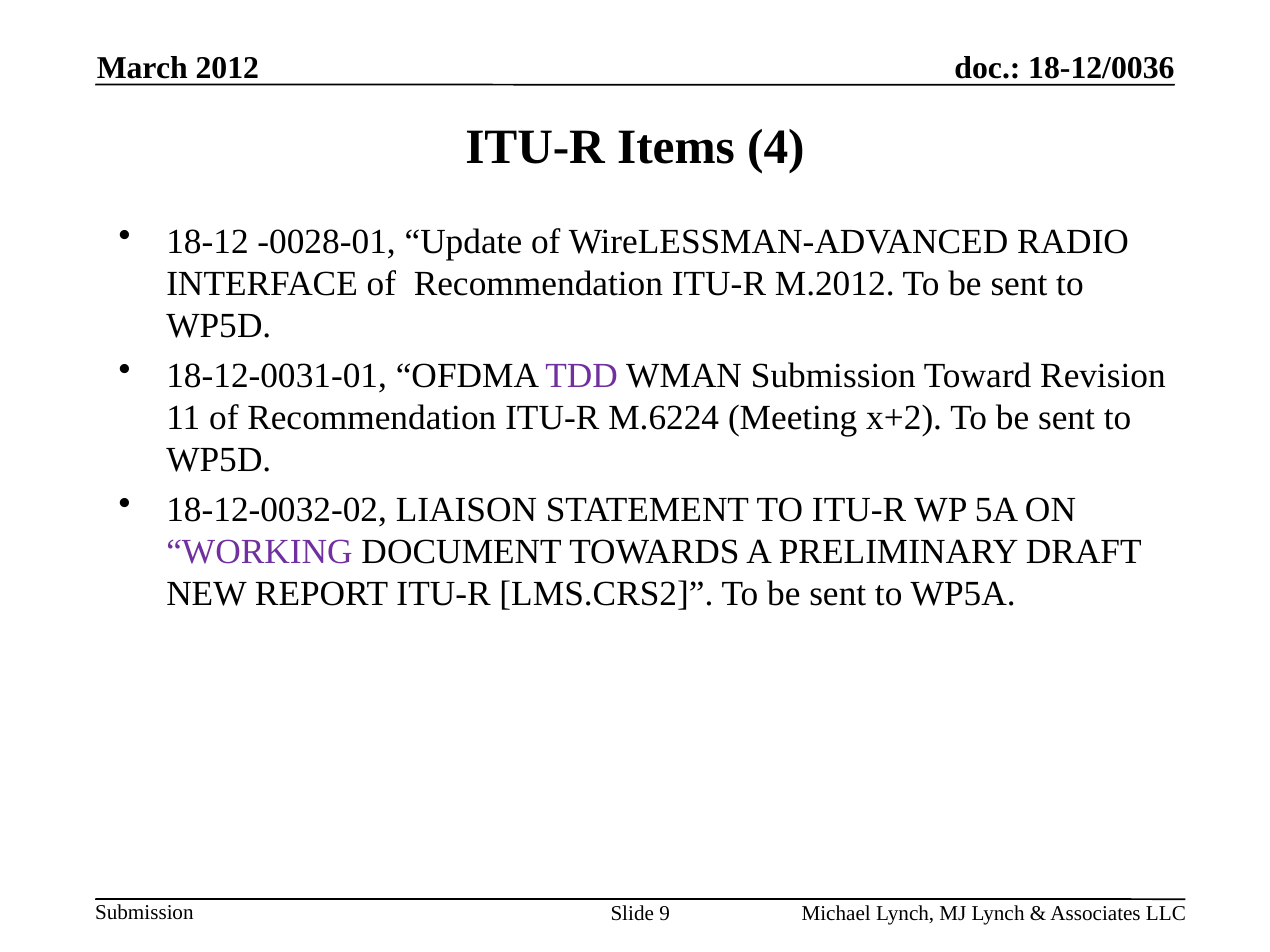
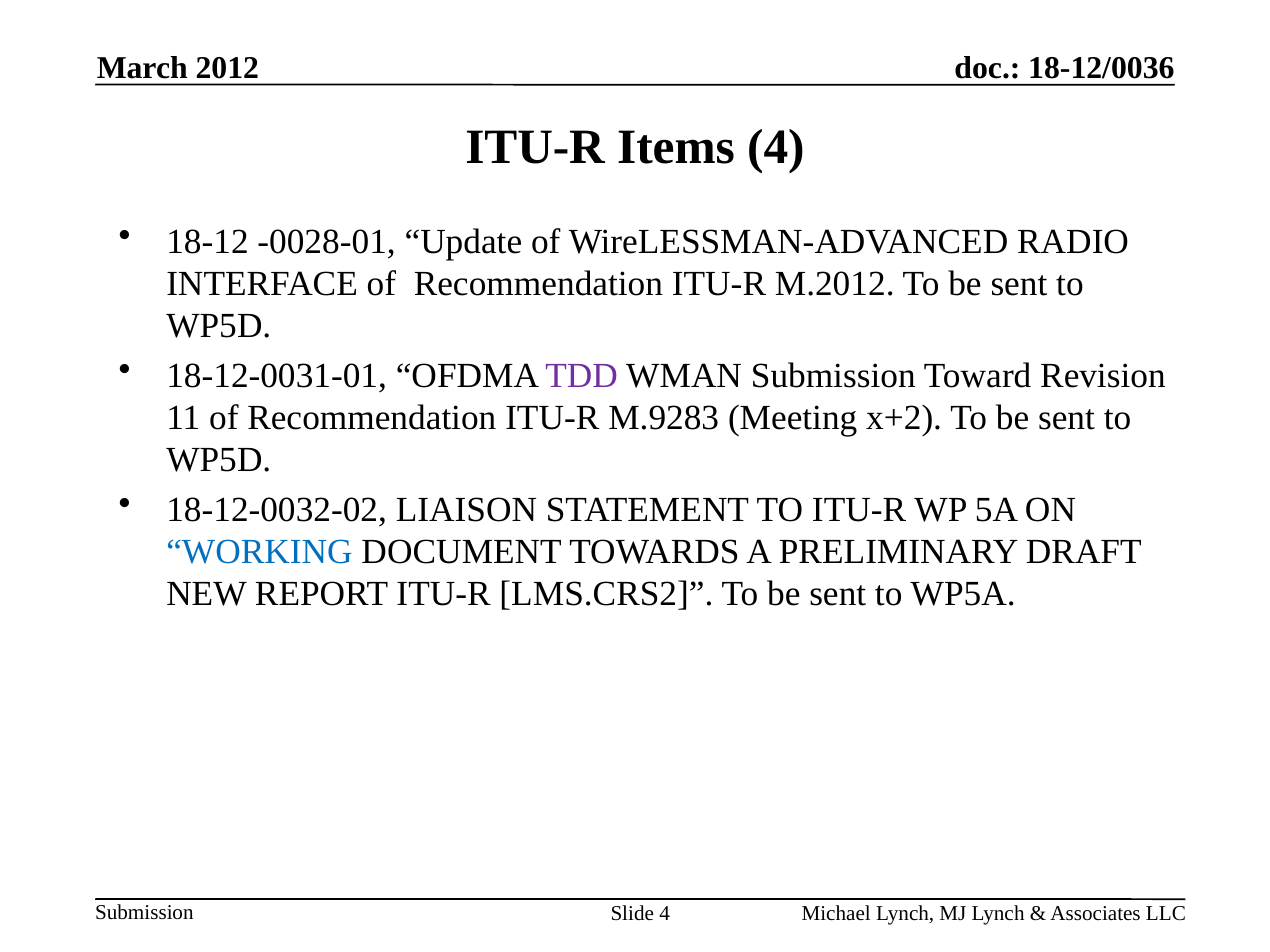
M.6224: M.6224 -> M.9283 (664, 418)
WORKING colour: purple -> blue (259, 552)
Slide 9: 9 -> 4 (665, 914)
